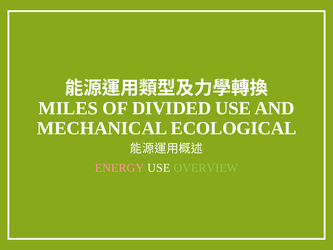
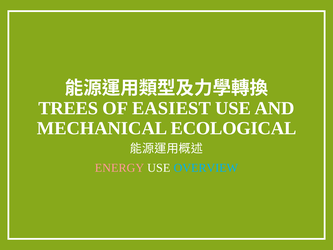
MILES: MILES -> TREES (68, 108)
DIVIDED: DIVIDED -> EASIEST (172, 108)
OVERVIEW colour: light green -> light blue (206, 168)
